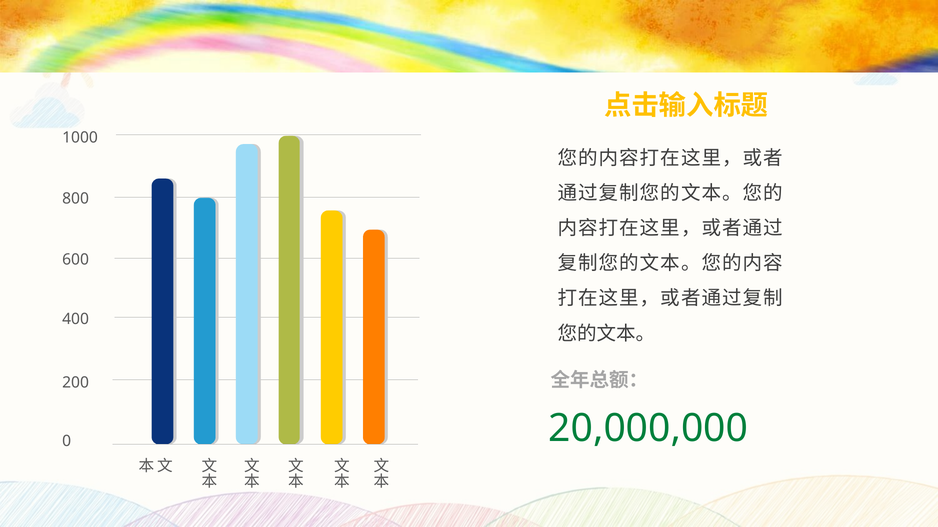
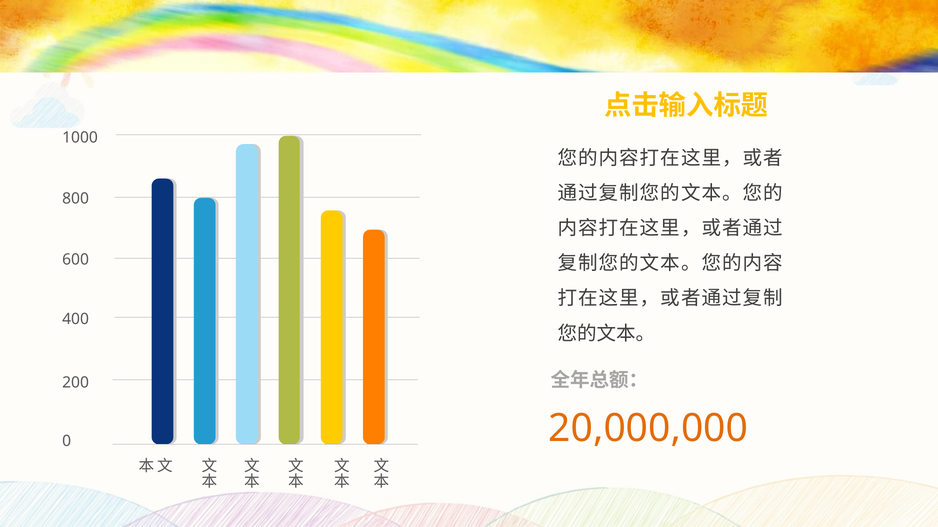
20,000,000 colour: green -> orange (648, 429)
